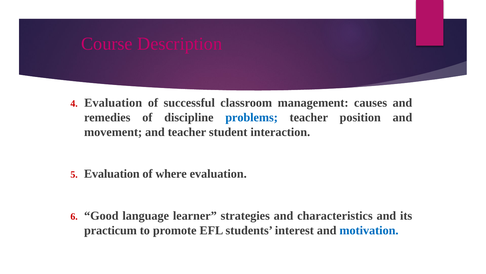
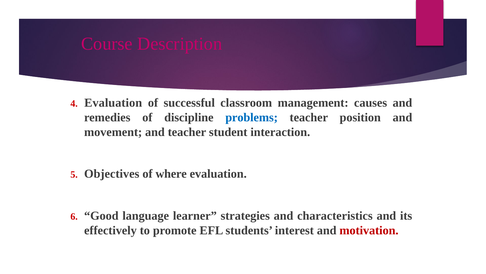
Evaluation: Evaluation -> Objectives (112, 173)
practicum: practicum -> effectively (110, 230)
motivation colour: blue -> red (369, 230)
